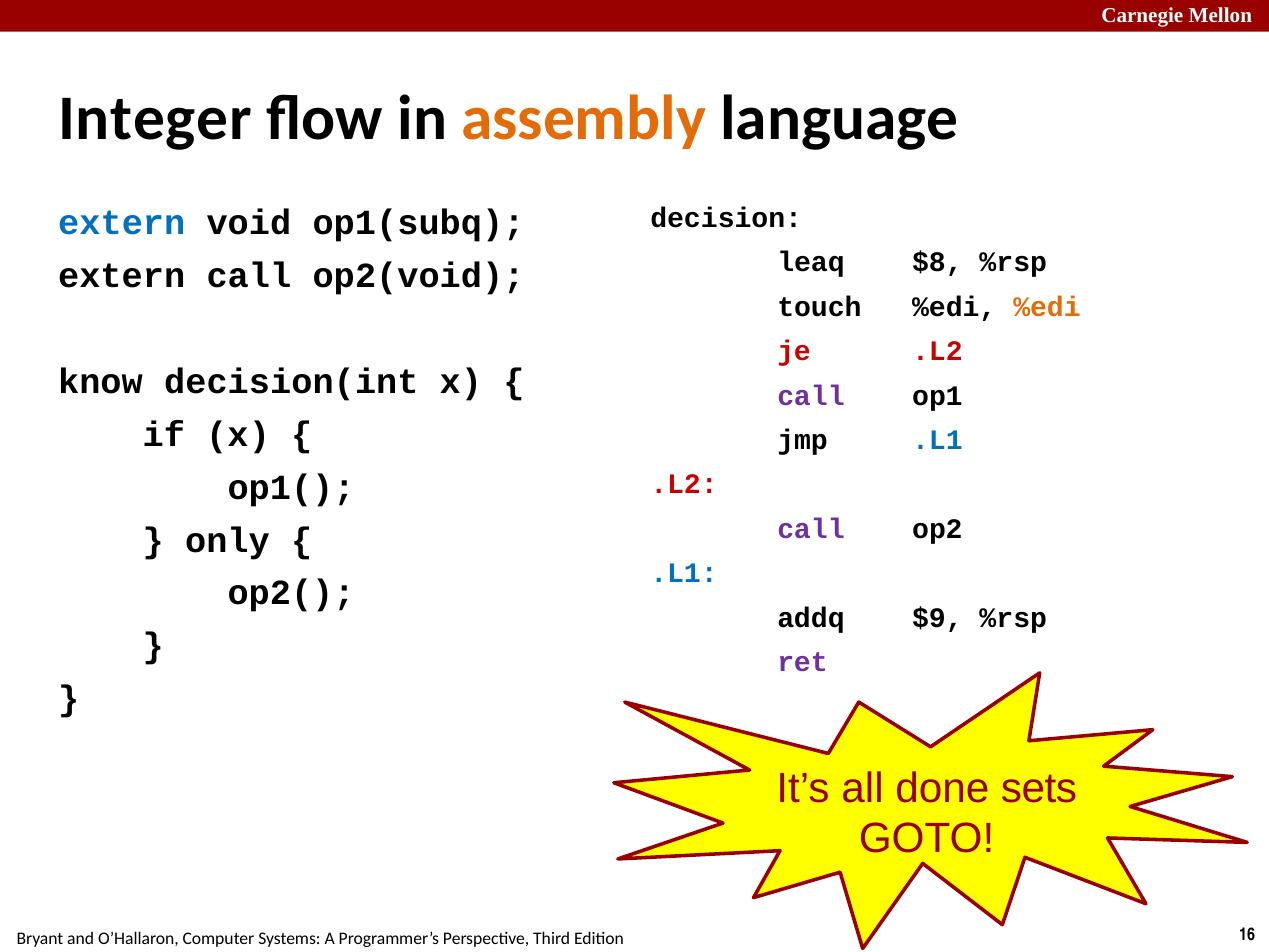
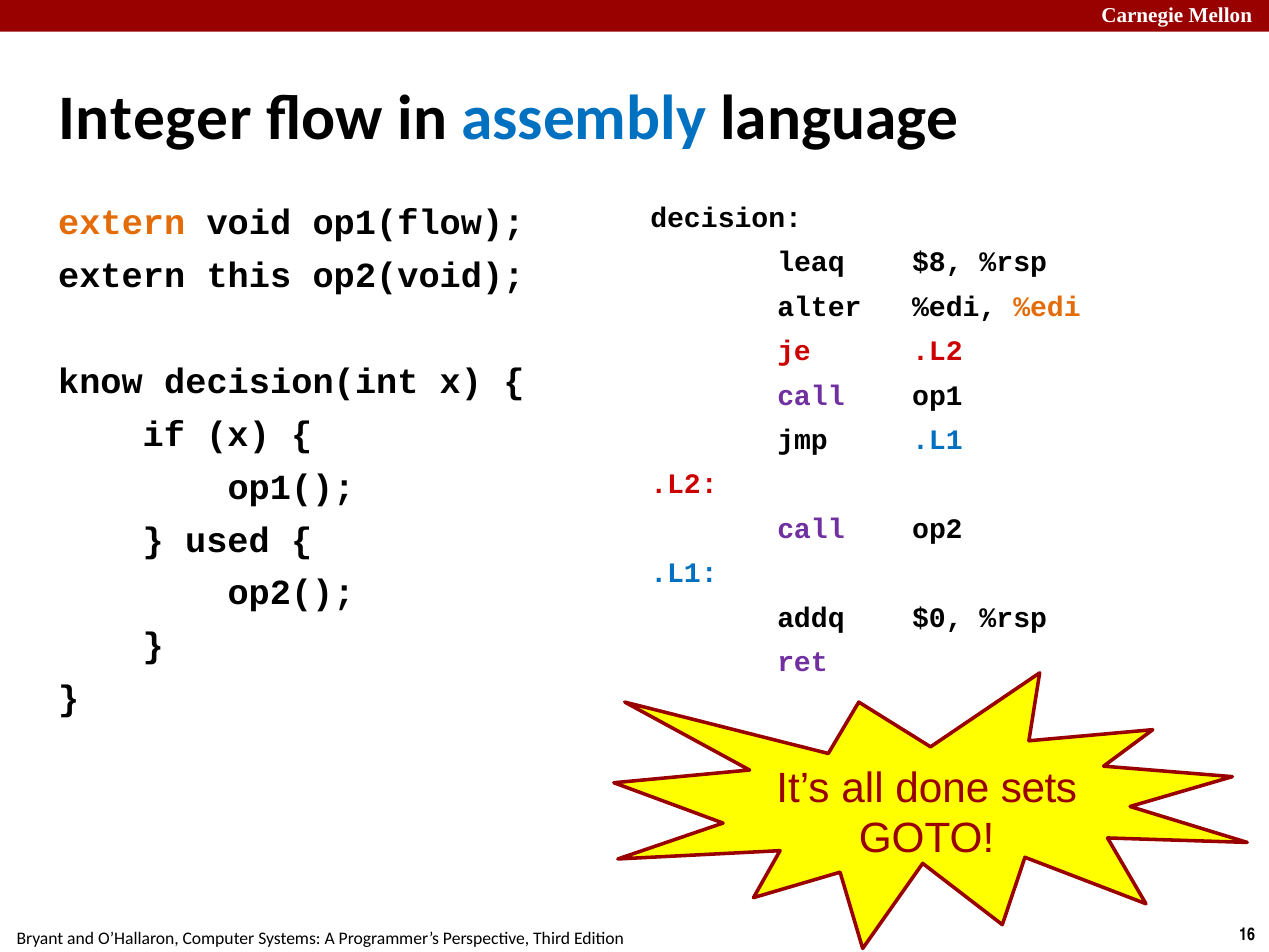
assembly colour: orange -> blue (584, 119)
extern colour: blue -> orange (122, 223)
op1(subq: op1(subq -> op1(flow (418, 223)
extern call: call -> this (249, 276)
touch: touch -> alter (819, 307)
only: only -> used (227, 540)
$9: $9 -> $0 (937, 618)
